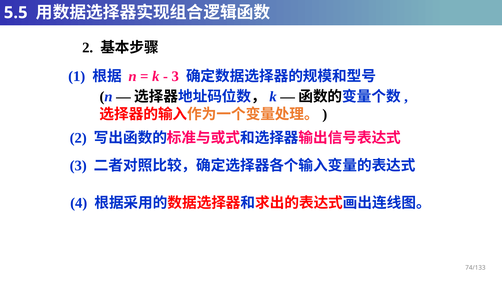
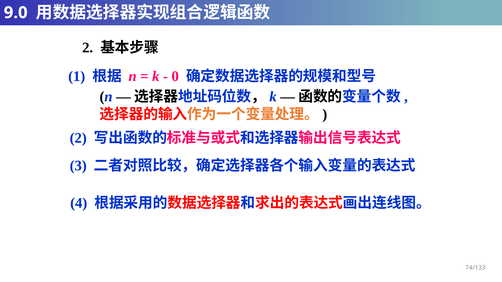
5.5: 5.5 -> 9.0 (16, 13)
3: 3 -> 0 (175, 76)
